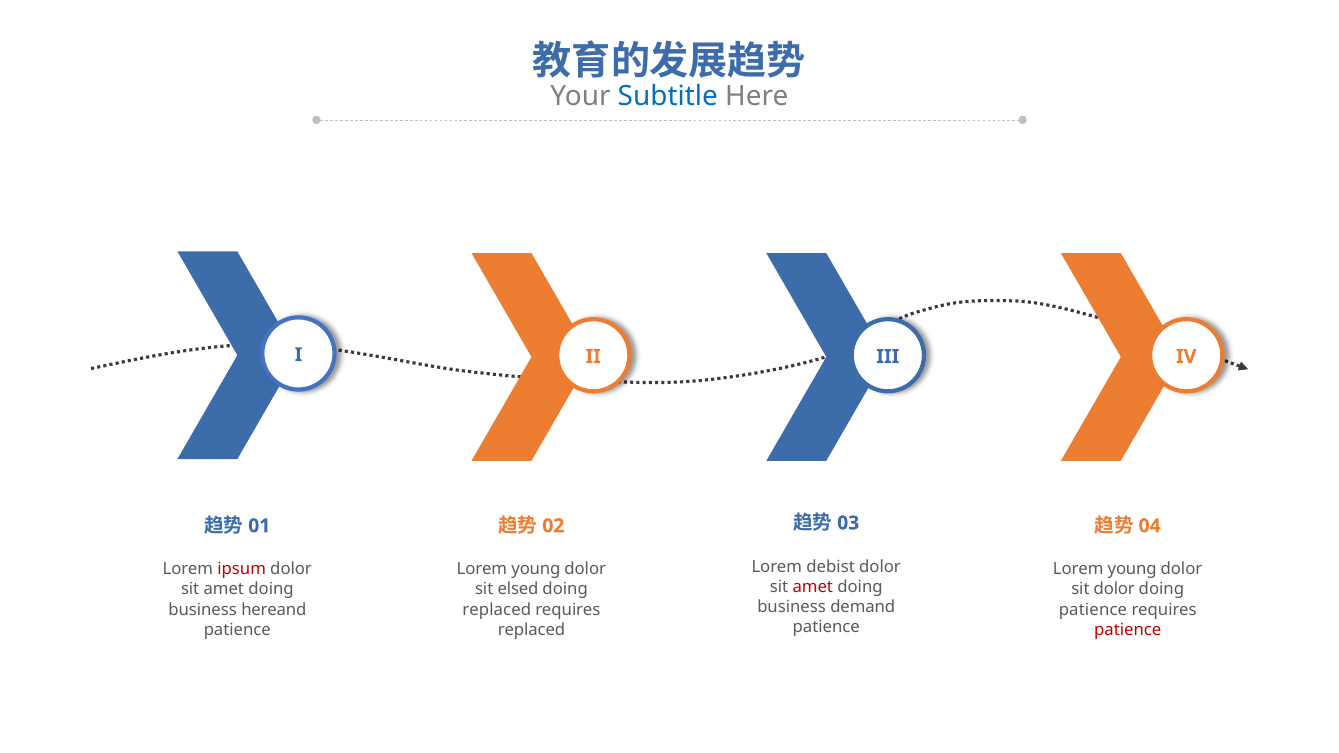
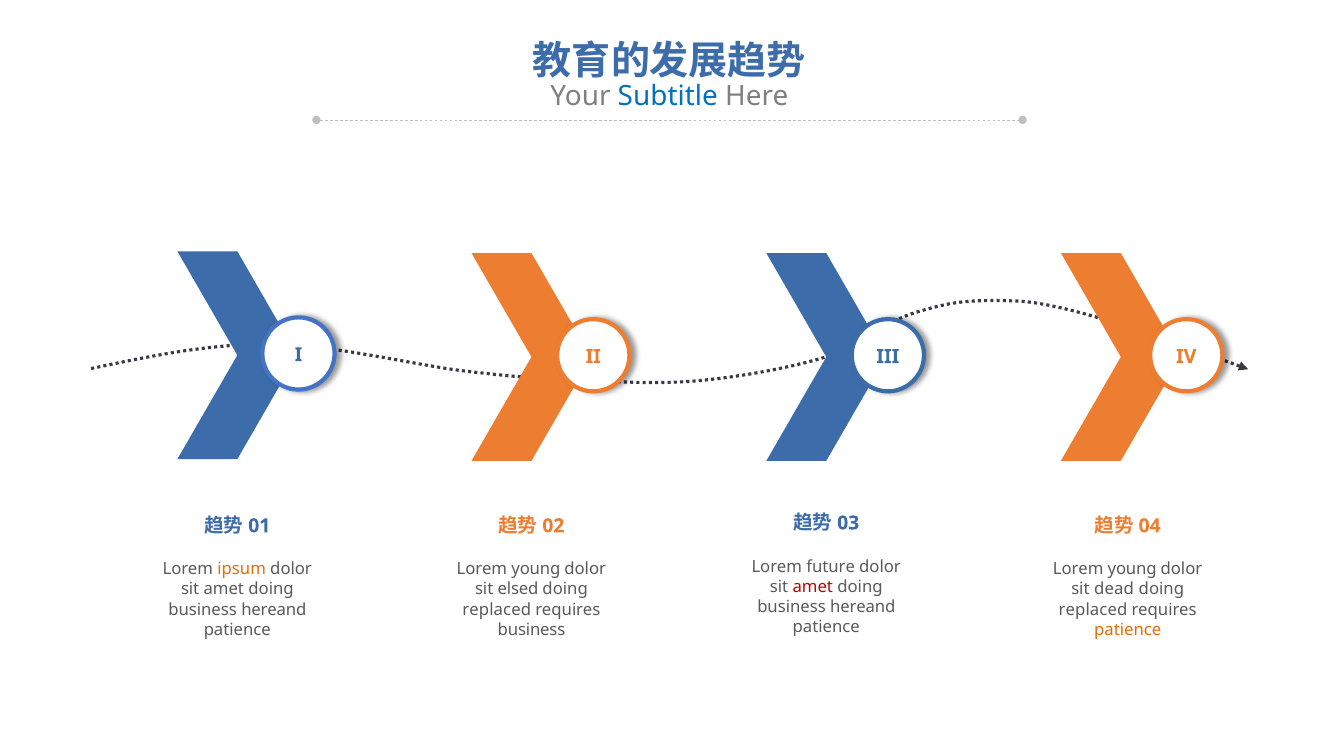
debist: debist -> future (831, 567)
ipsum colour: red -> orange (242, 569)
sit dolor: dolor -> dead (1114, 590)
demand: demand -> hereand (863, 607)
patience: patience -> replaced (1093, 610)
replaced: replaced -> business (532, 630)
patience colour: red -> orange (1128, 630)
